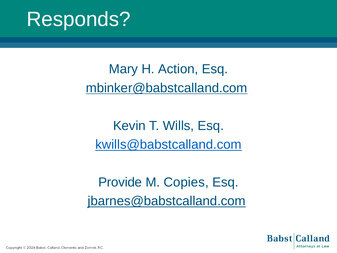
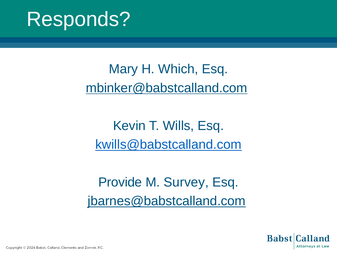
Action: Action -> Which (178, 69)
Copies: Copies -> Survey (186, 182)
